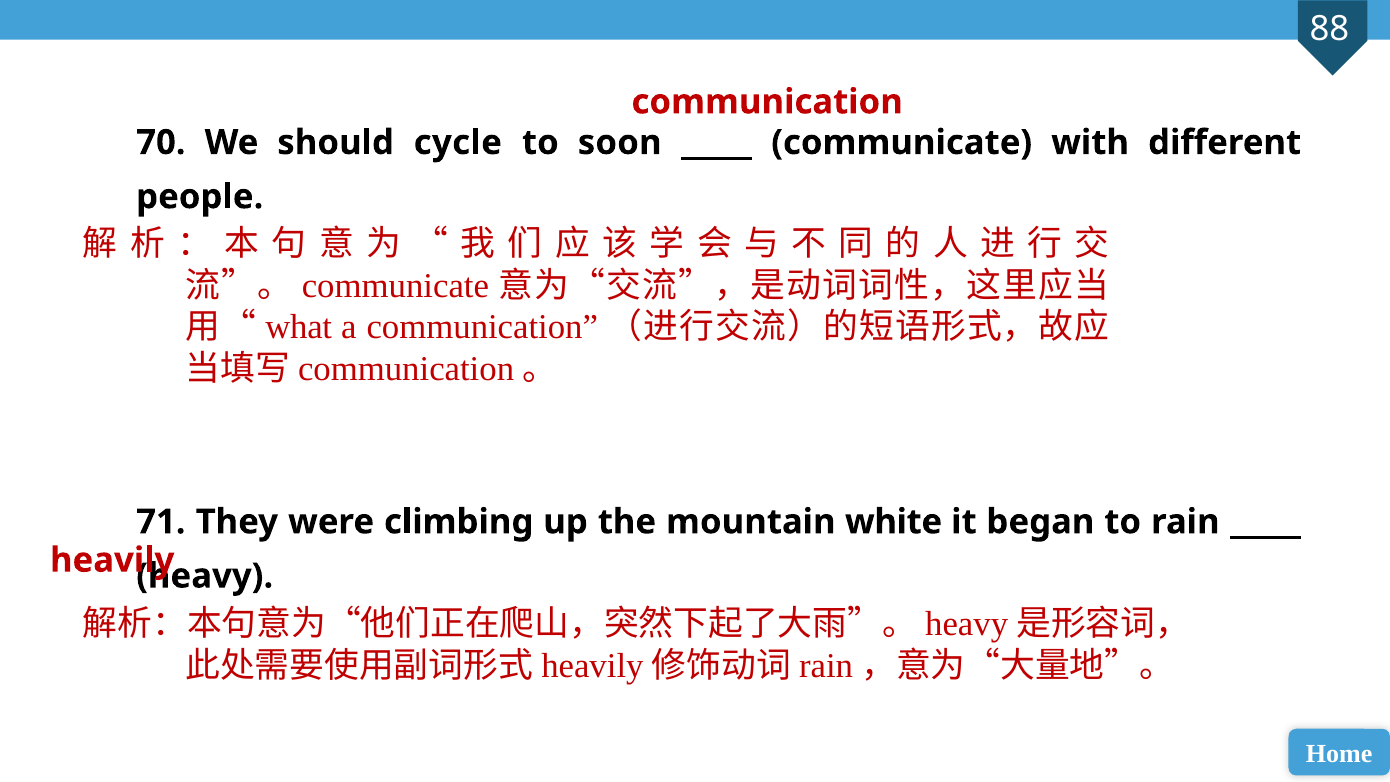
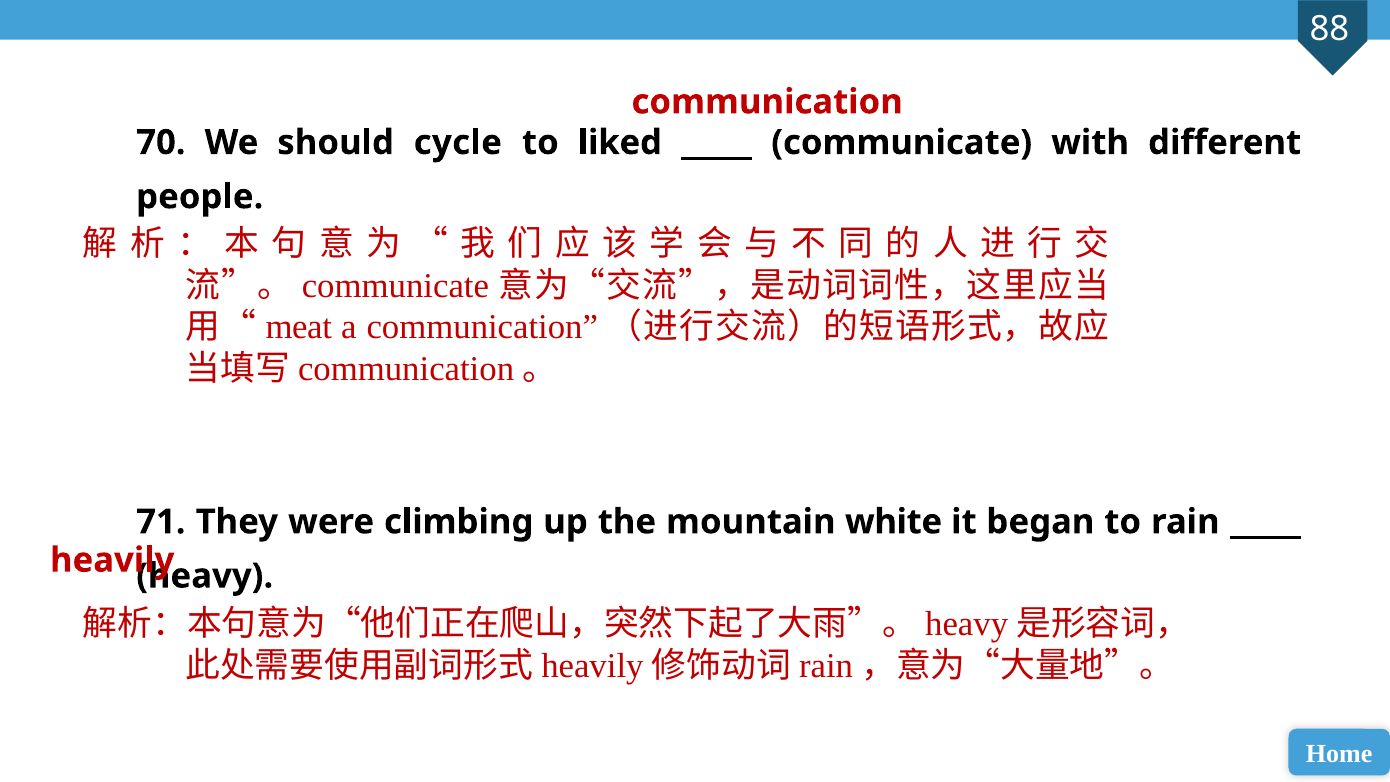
soon: soon -> liked (620, 143)
what: what -> meat (299, 327)
